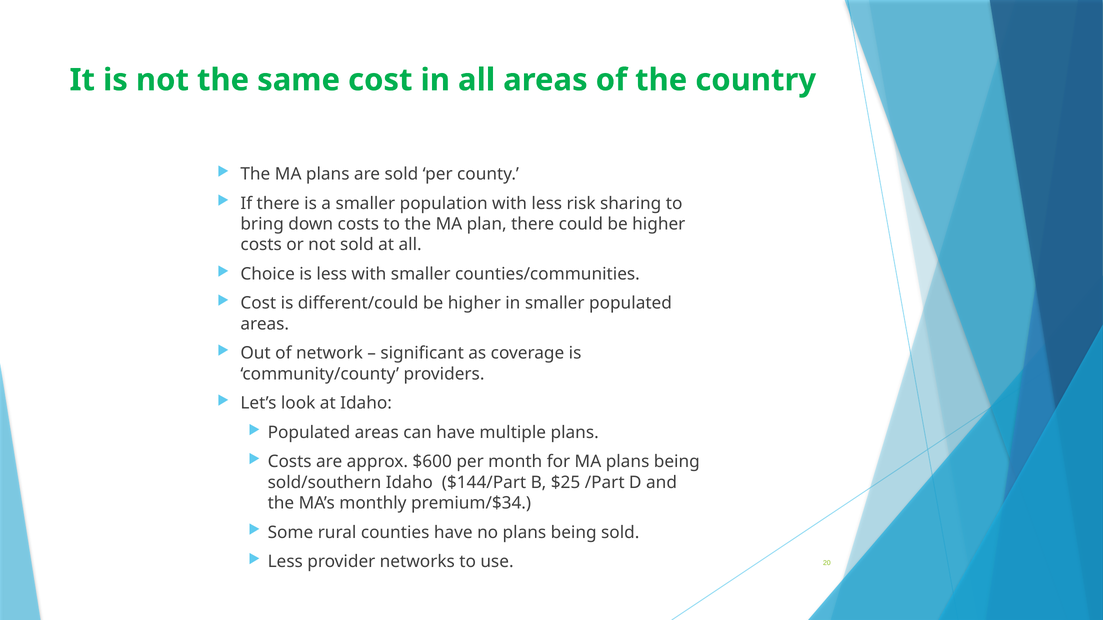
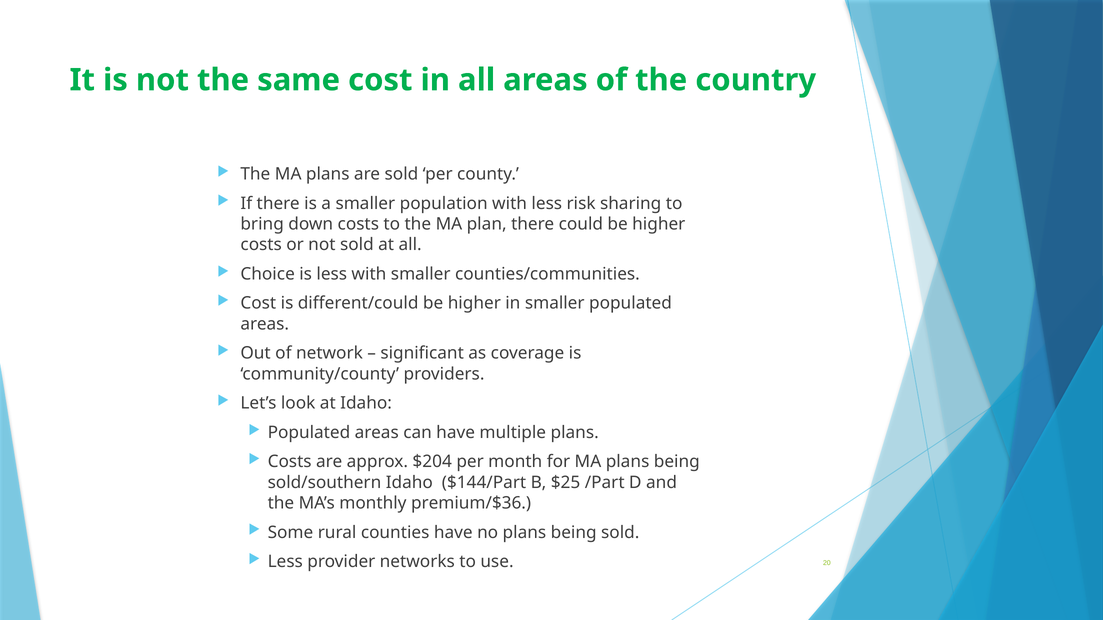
$600: $600 -> $204 (432, 462)
premium/$34: premium/$34 -> premium/$36 (471, 503)
